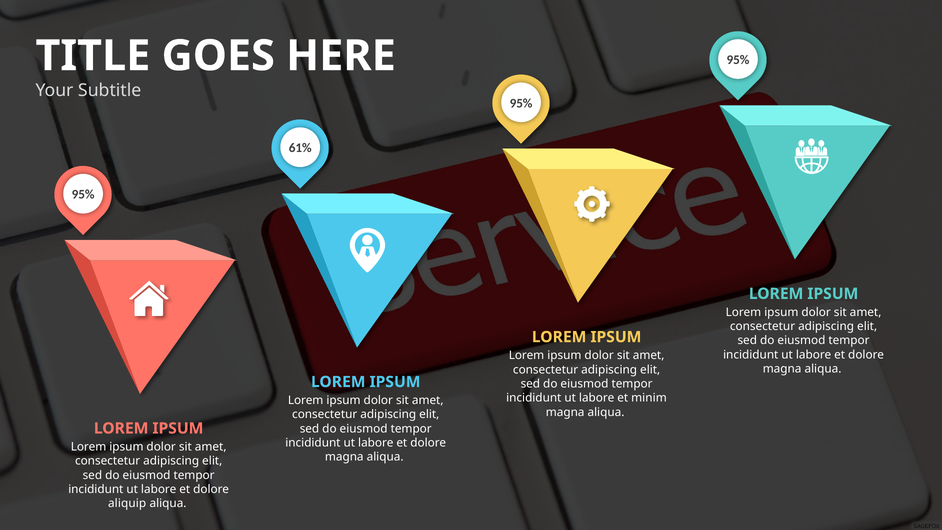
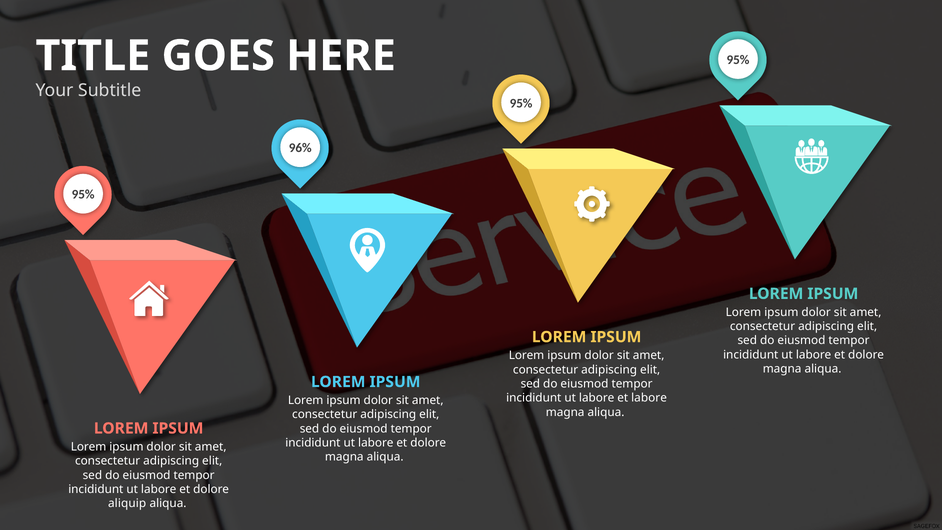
61%: 61% -> 96% (300, 148)
et minim: minim -> labore (649, 398)
